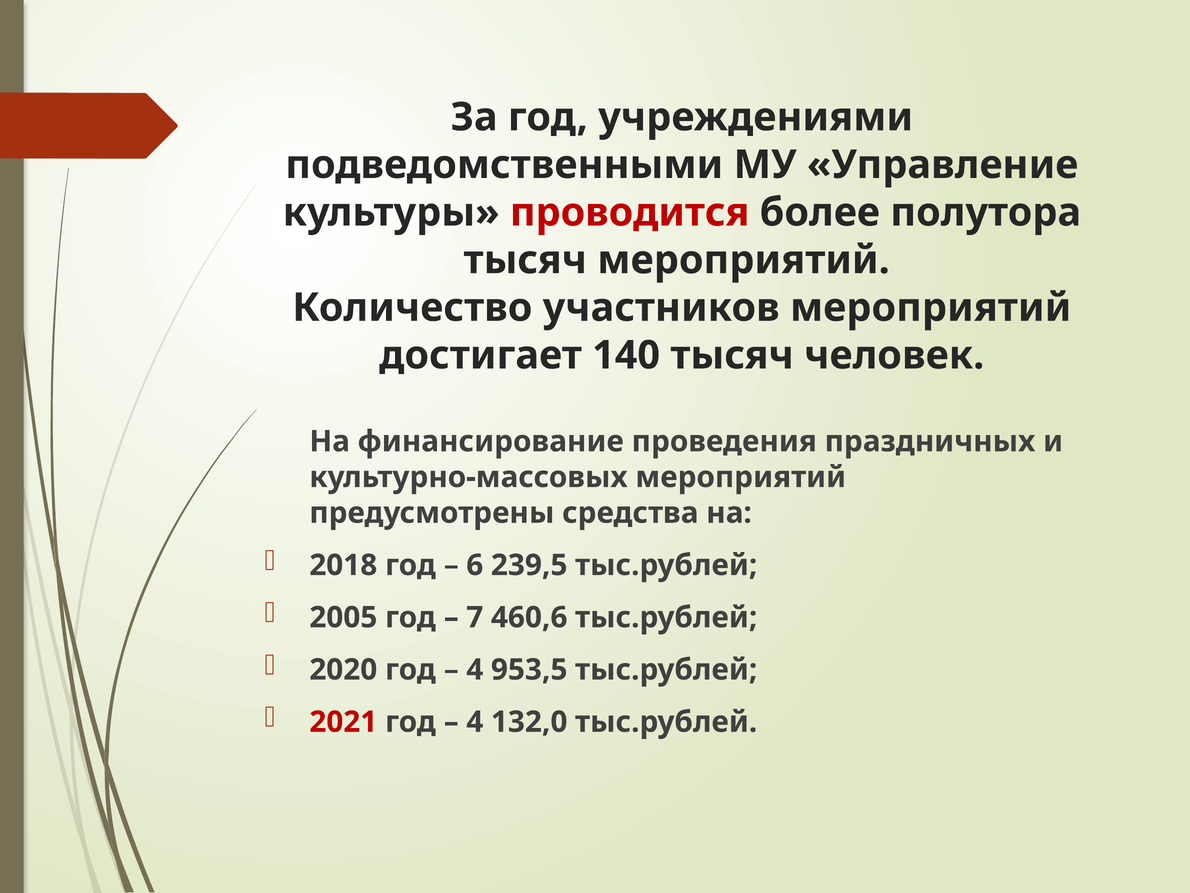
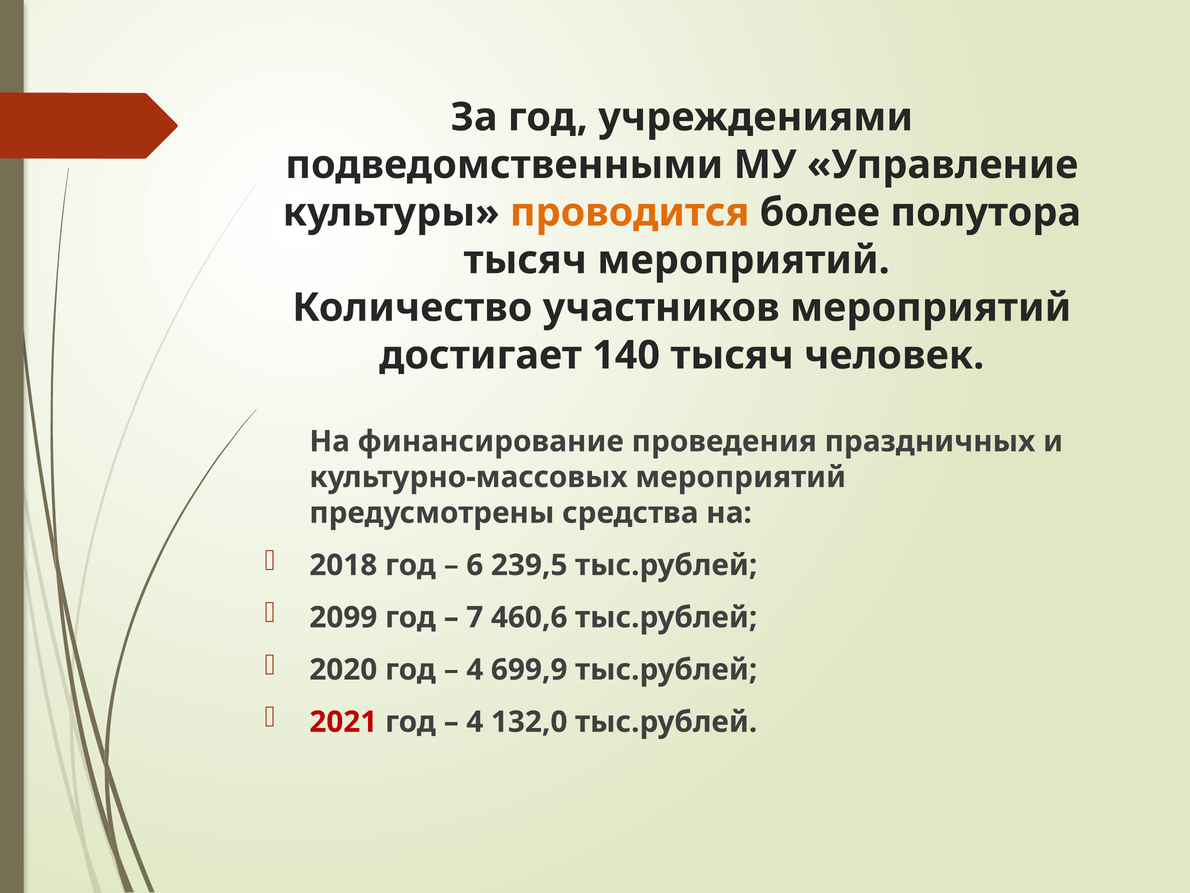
проводится colour: red -> orange (630, 212)
2005: 2005 -> 2099 (343, 617)
953,5: 953,5 -> 699,9 (529, 669)
